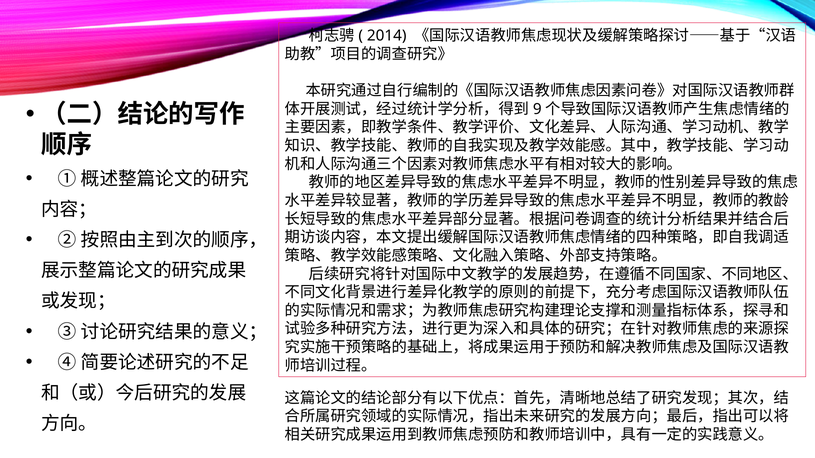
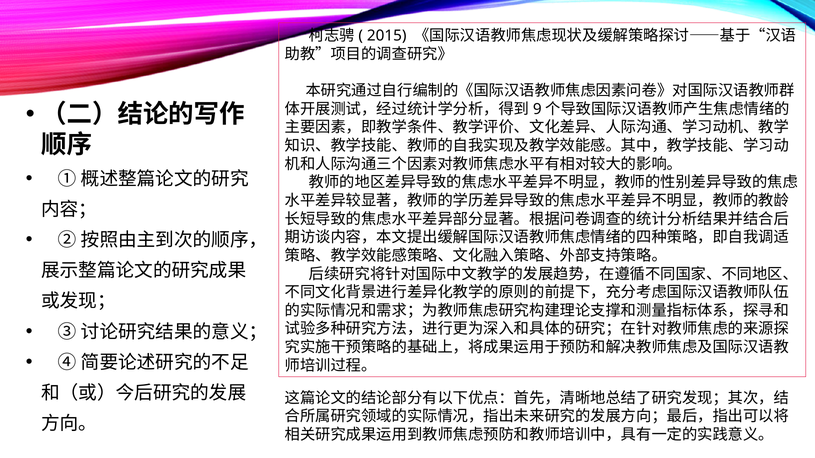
2014: 2014 -> 2015 (387, 36)
